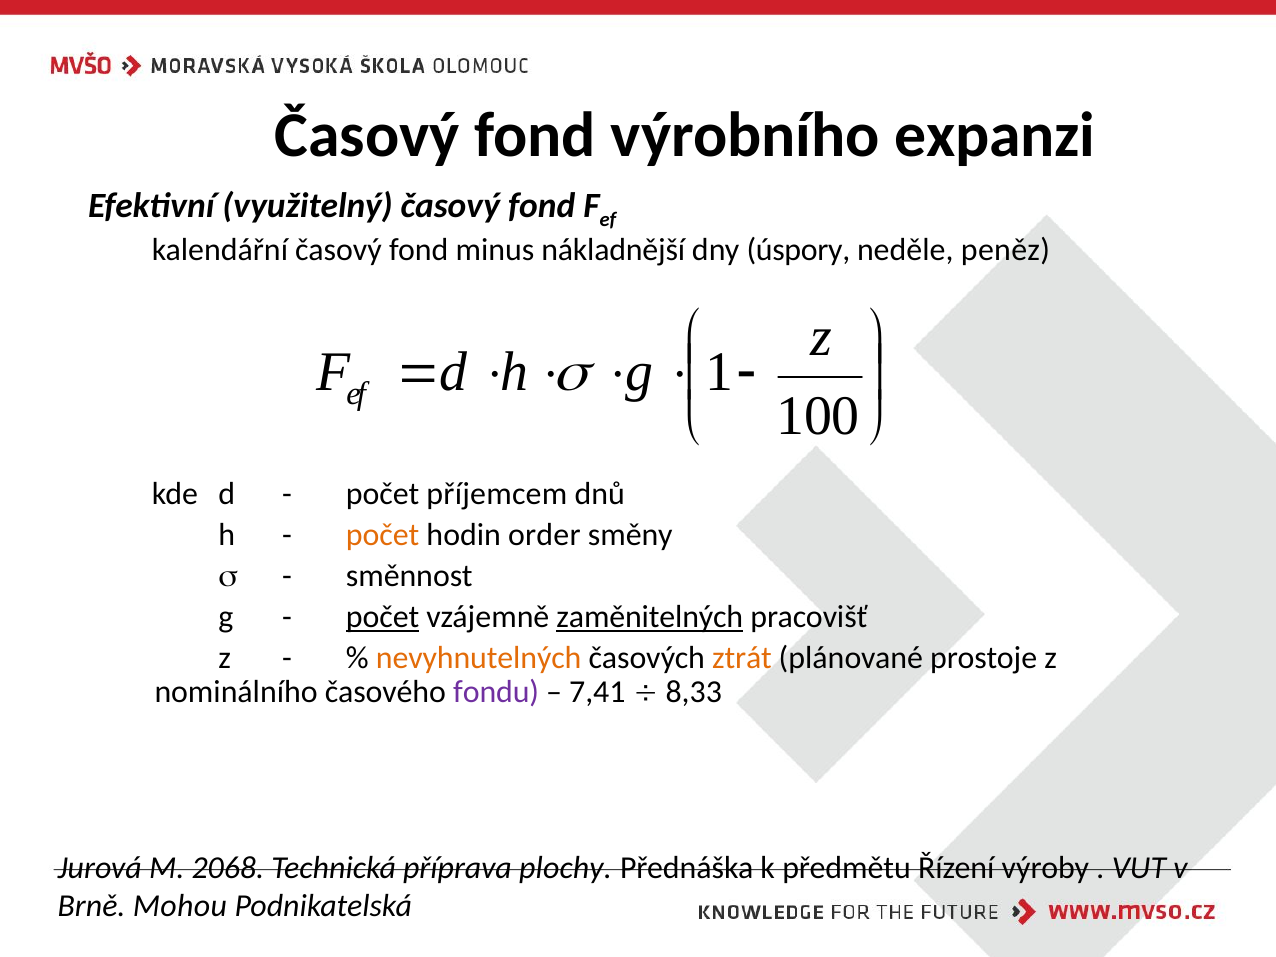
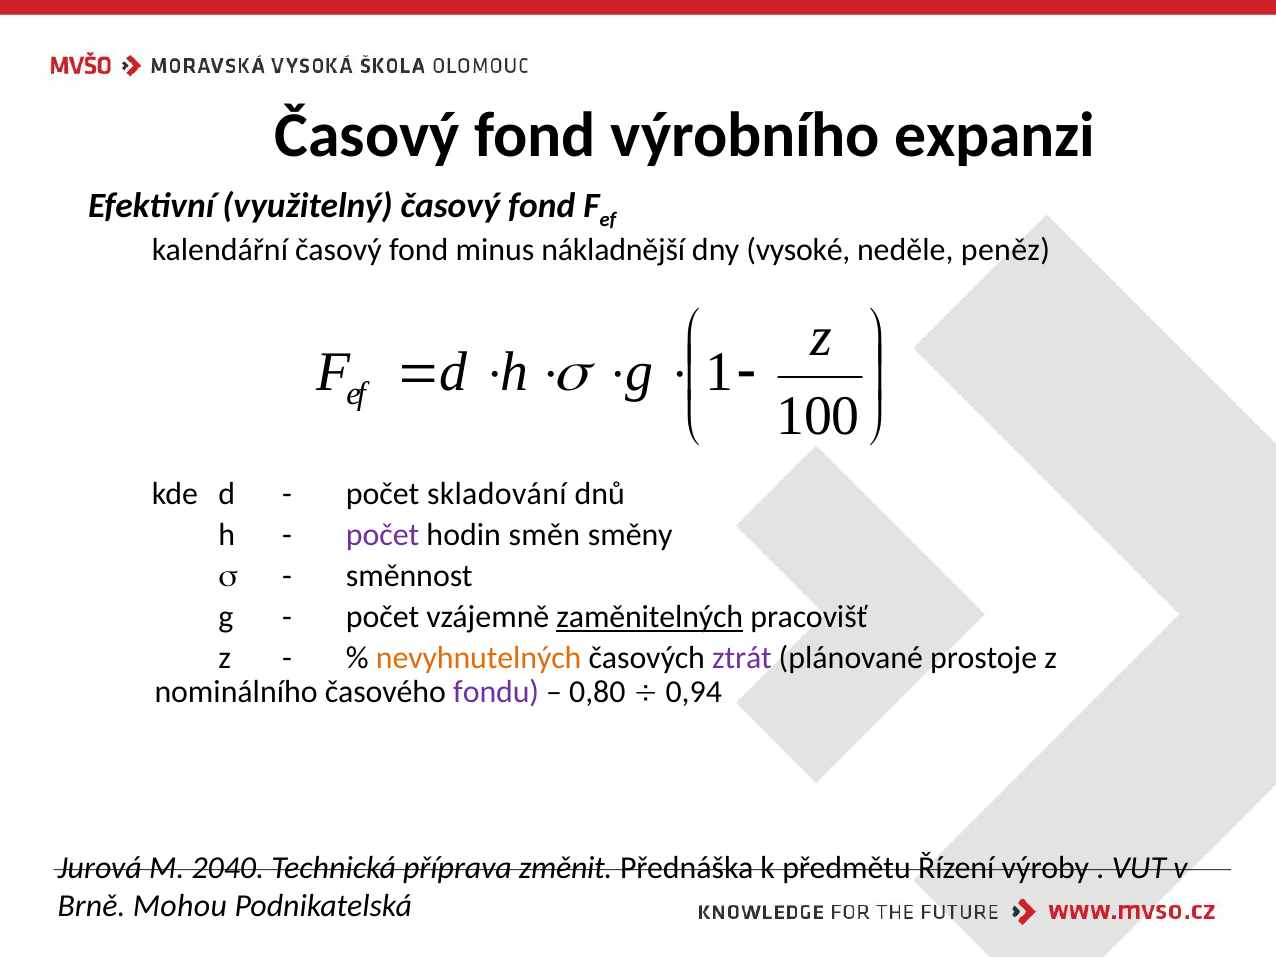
úspory: úspory -> vysoké (798, 250)
příjemcem: příjemcem -> skladování (497, 494)
počet colour: orange -> purple (383, 535)
order: order -> směn (544, 535)
počet underline: present -> none (383, 617)
ztrát colour: orange -> purple (742, 658)
7,41: 7,41 -> 0,80 (597, 692)
8,33: 8,33 -> 0,94 (694, 692)
2068: 2068 -> 2040 (228, 868)
plochy: plochy -> změnit (566, 868)
